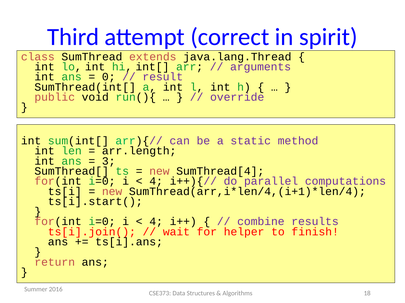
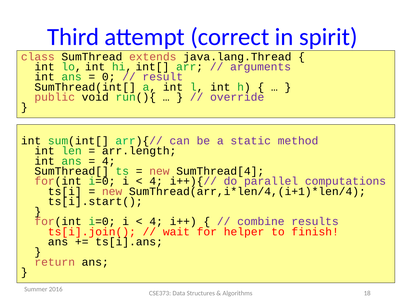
3: 3 -> 4 (109, 161)
